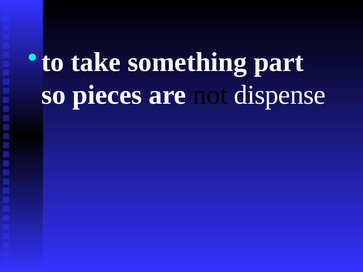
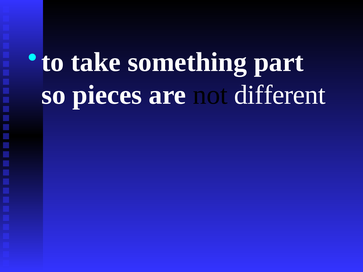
dispense: dispense -> different (280, 95)
